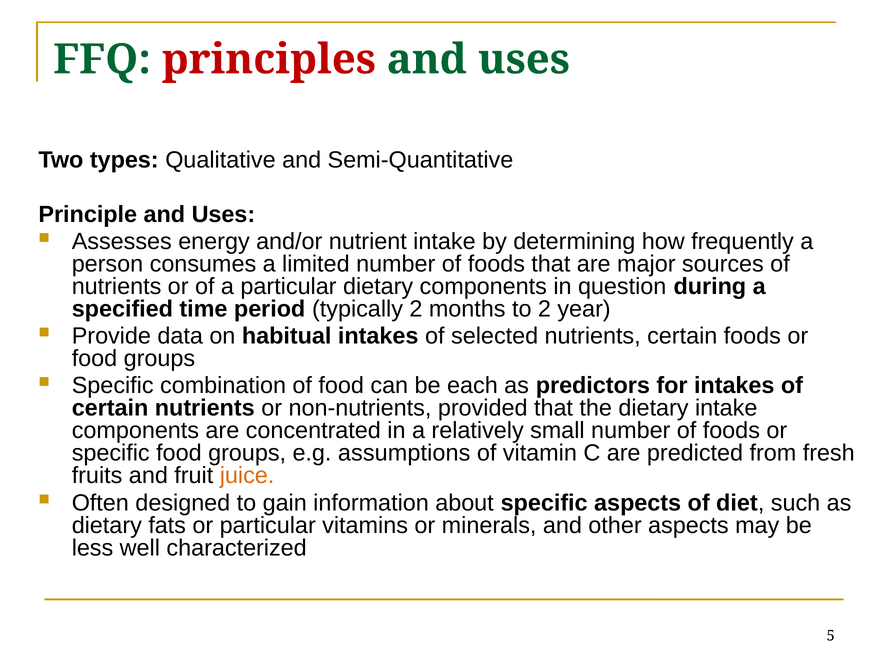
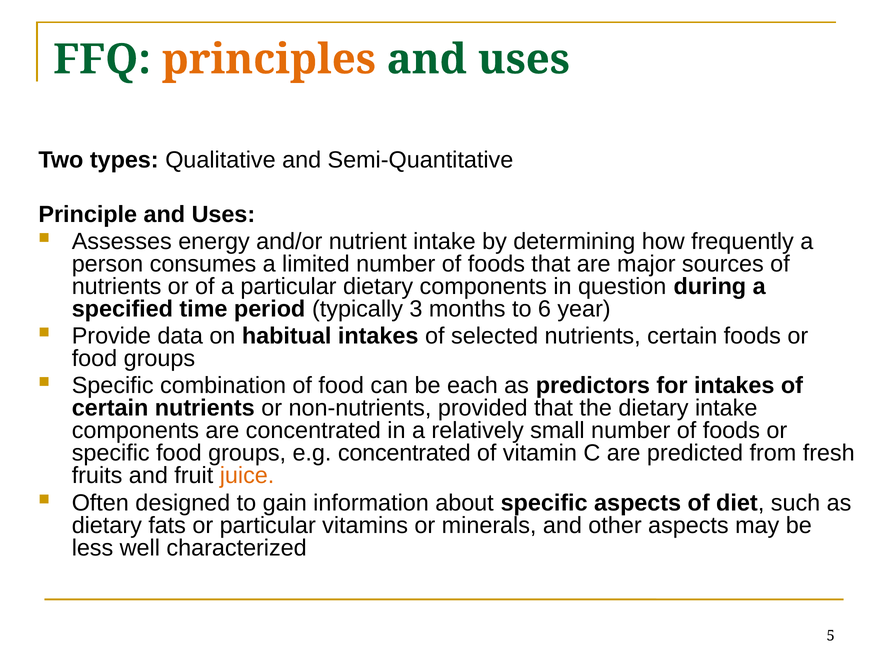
principles colour: red -> orange (269, 60)
typically 2: 2 -> 3 (416, 309)
to 2: 2 -> 6 (544, 309)
e.g assumptions: assumptions -> concentrated (404, 453)
